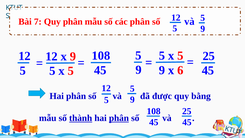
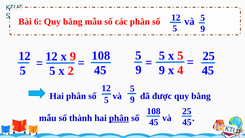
7: 7 -> 6 (38, 22)
phân: phân -> bằng (73, 22)
6: 6 -> 4 (180, 70)
5: 5 -> 2 (71, 71)
thành underline: present -> none (81, 118)
